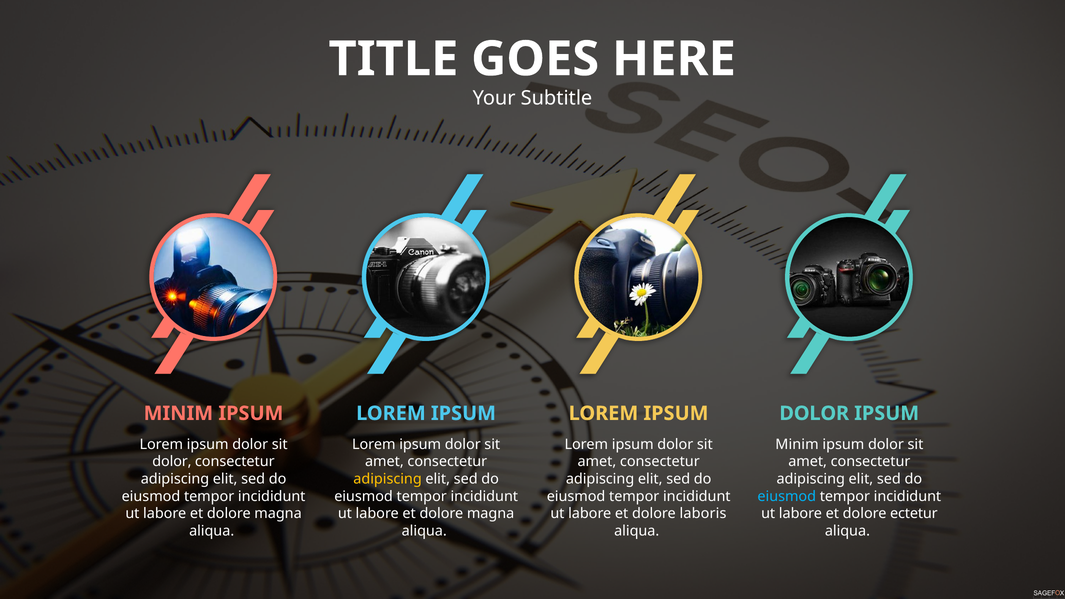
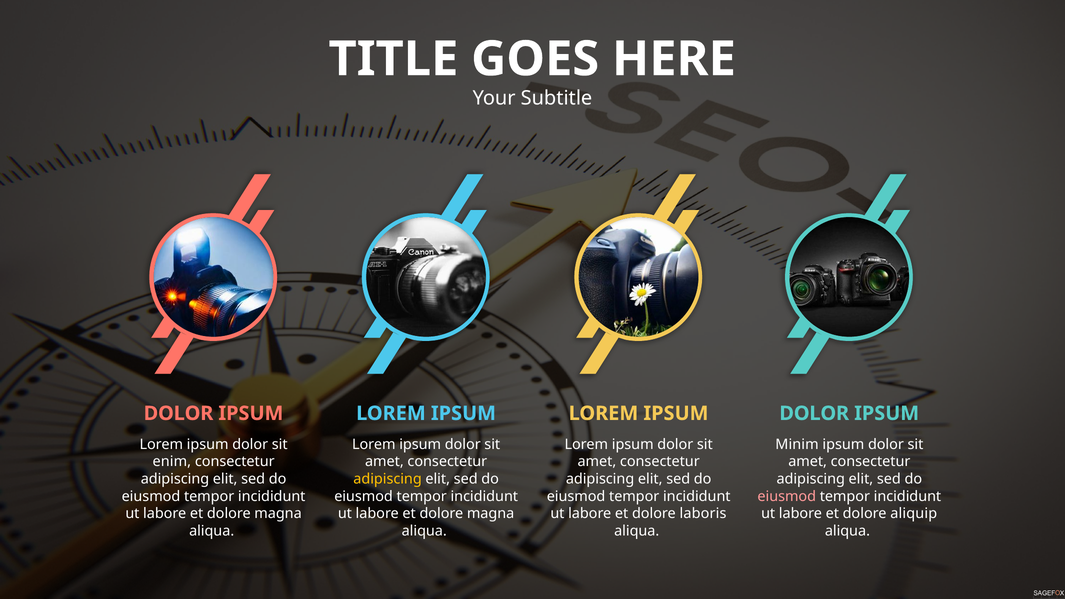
MINIM: MINIM -> DOLOR (178, 413)
dolor: dolor -> enim (172, 462)
eiusmod colour: light blue -> pink (787, 496)
ectetur: ectetur -> aliquip (914, 514)
